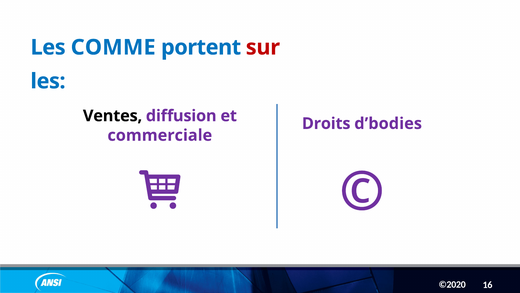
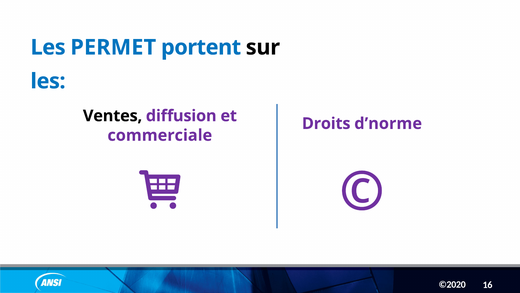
COMME: COMME -> PERMET (113, 47)
sur colour: red -> black (263, 47)
d’bodies: d’bodies -> d’norme (388, 123)
